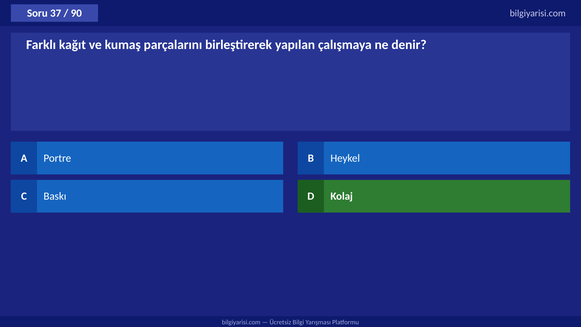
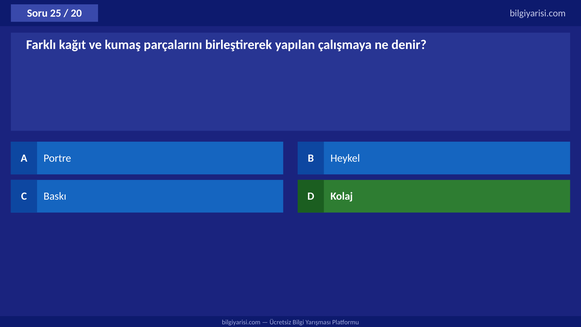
37: 37 -> 25 (56, 13)
90: 90 -> 20 (76, 13)
